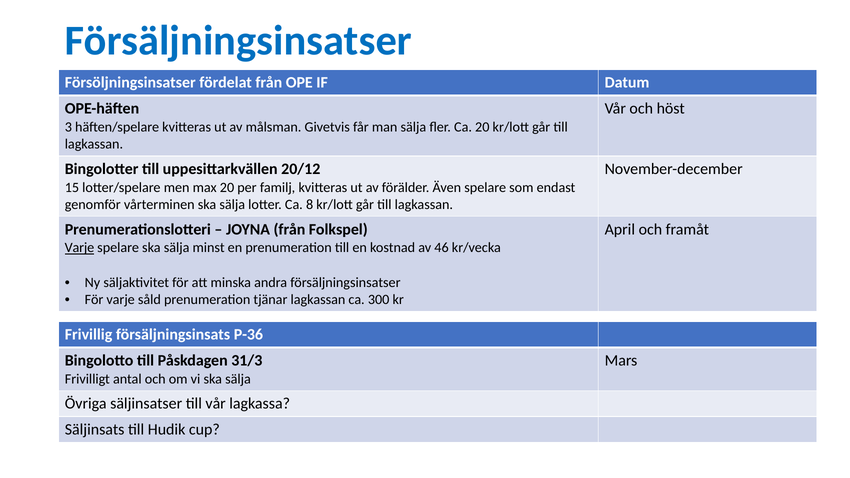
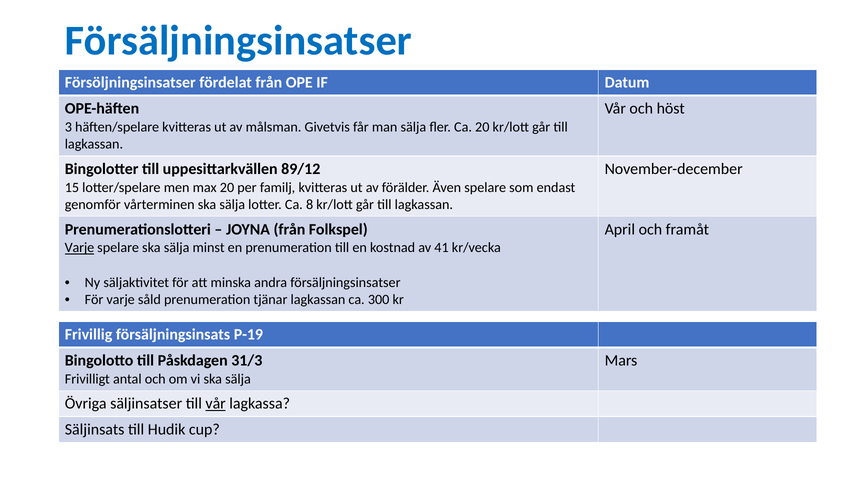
20/12: 20/12 -> 89/12 (301, 169)
46: 46 -> 41 (442, 248)
P-36: P-36 -> P-19 (248, 335)
vår underline: none -> present (216, 404)
